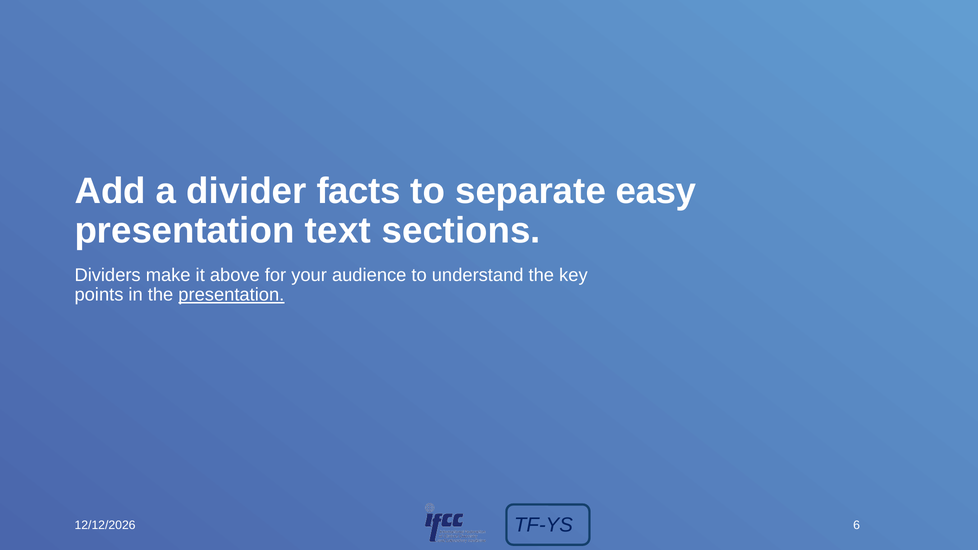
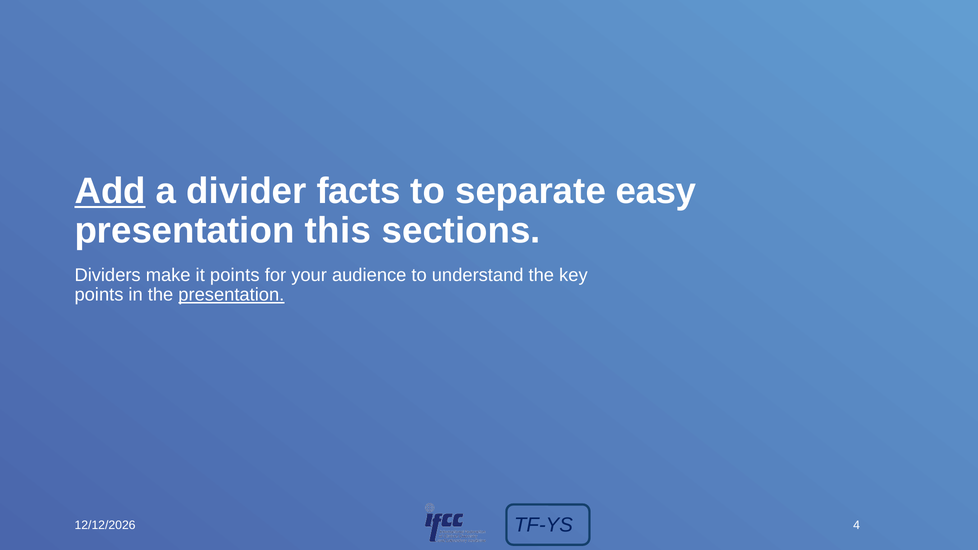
Add underline: none -> present (110, 191)
text: text -> this (338, 231)
it above: above -> points (235, 275)
6: 6 -> 4 (857, 525)
